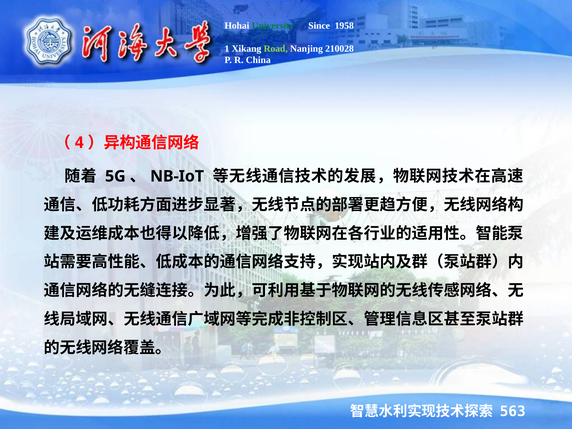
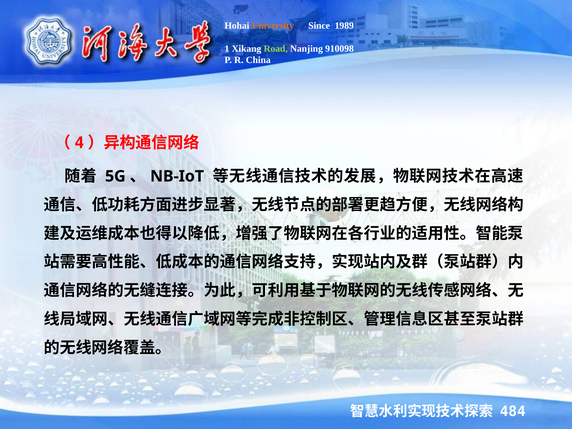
University colour: green -> orange (273, 26)
1958: 1958 -> 1989 (344, 26)
210028: 210028 -> 910098 (340, 49)
563: 563 -> 484 (513, 412)
